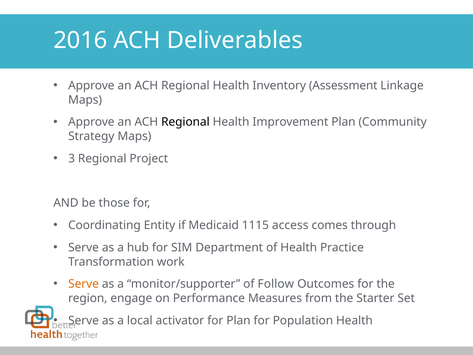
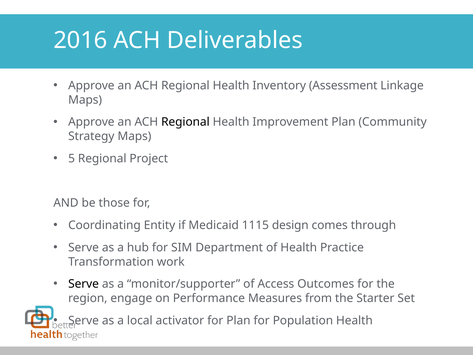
3: 3 -> 5 (72, 159)
access: access -> design (290, 225)
Serve colour: orange -> black (84, 284)
Follow: Follow -> Access (276, 284)
